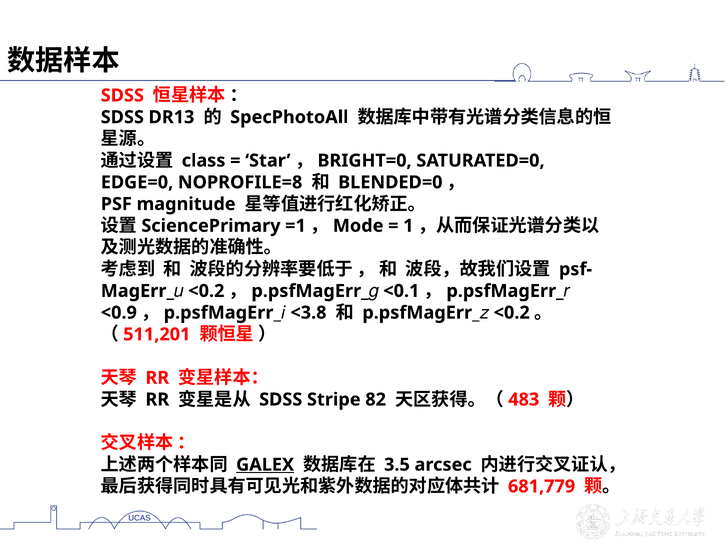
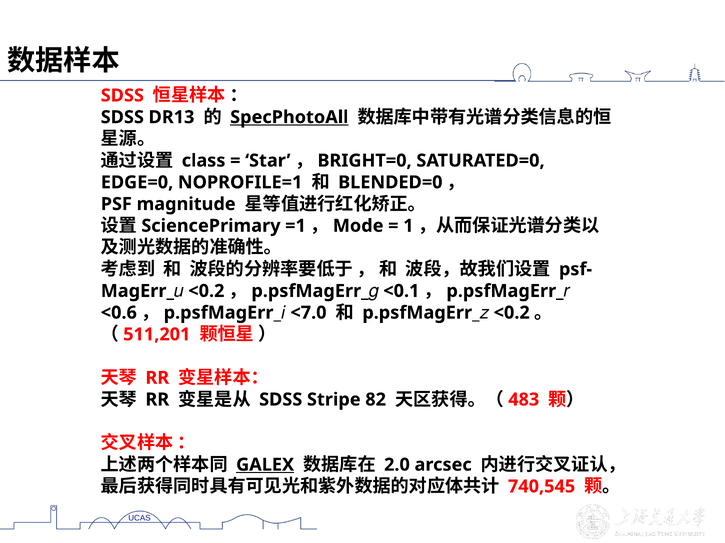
SpecPhotoAll underline: none -> present (289, 117)
NOPROFILE=8: NOPROFILE=8 -> NOPROFILE=1 (240, 183)
<0.9: <0.9 -> <0.6 (119, 313)
<3.8: <3.8 -> <7.0 (308, 313)
3.5: 3.5 -> 2.0 (397, 465)
681,779: 681,779 -> 740,545 (542, 487)
